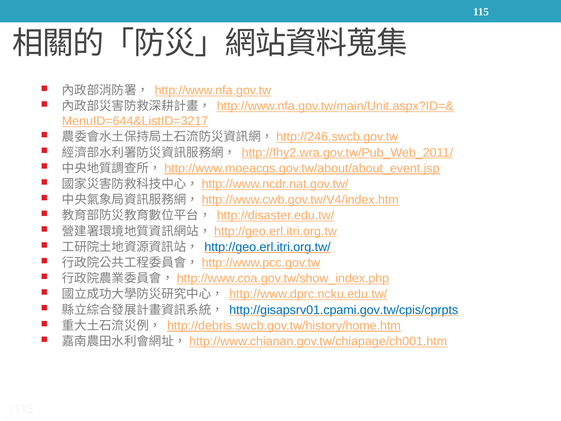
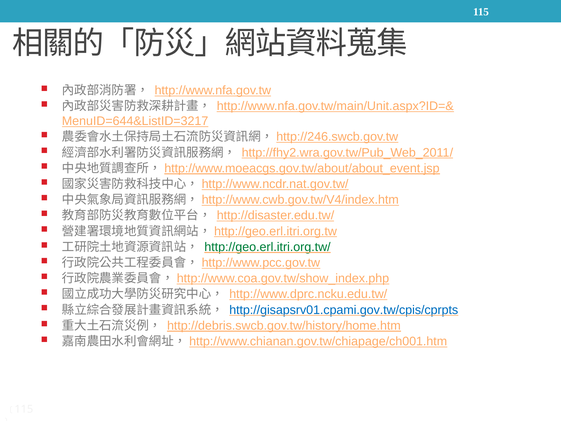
http://geo.erl.itri.org.tw/ colour: blue -> green (267, 247)
